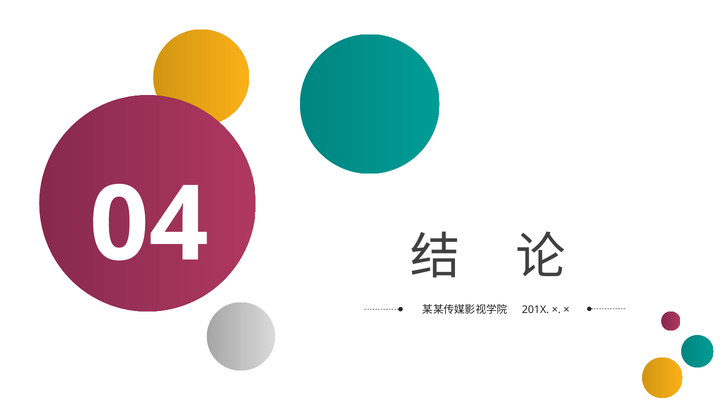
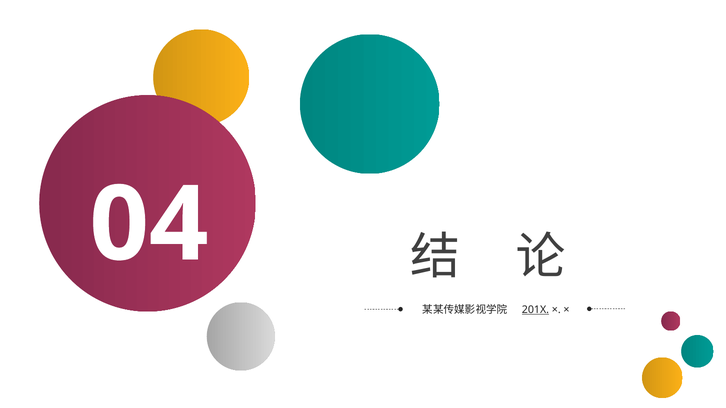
201X underline: none -> present (535, 310)
